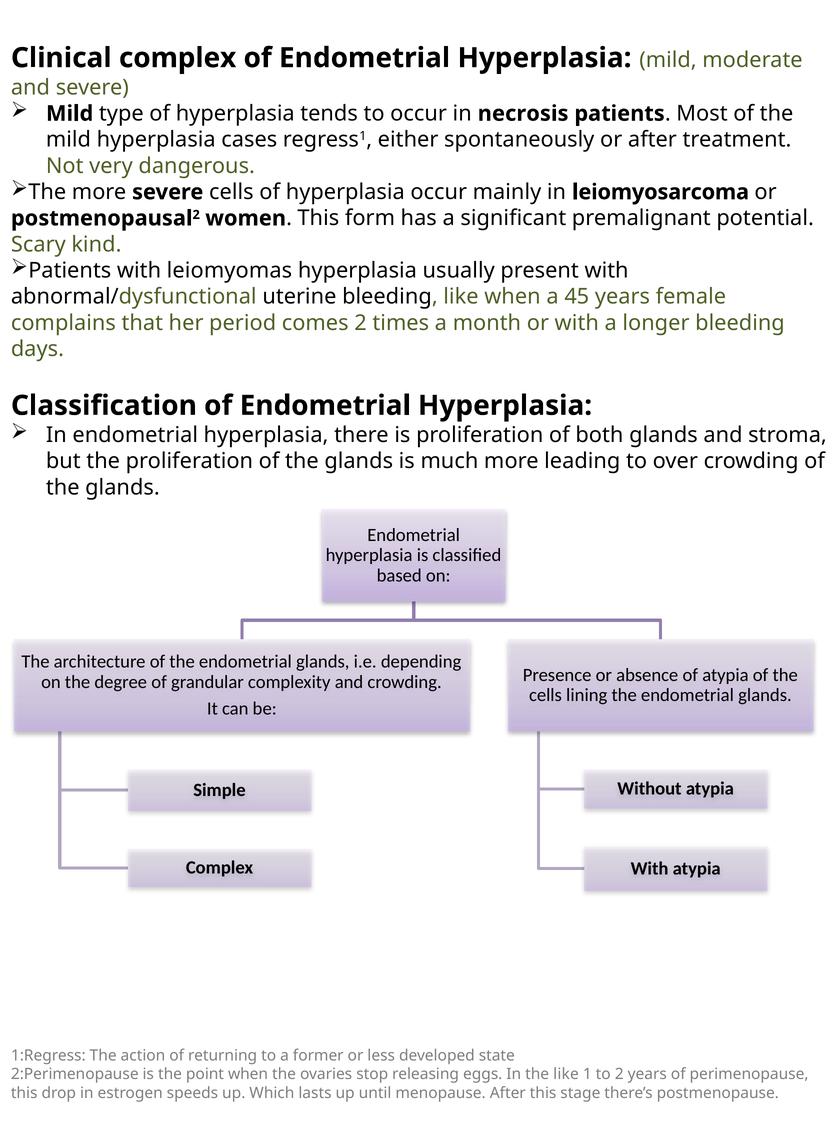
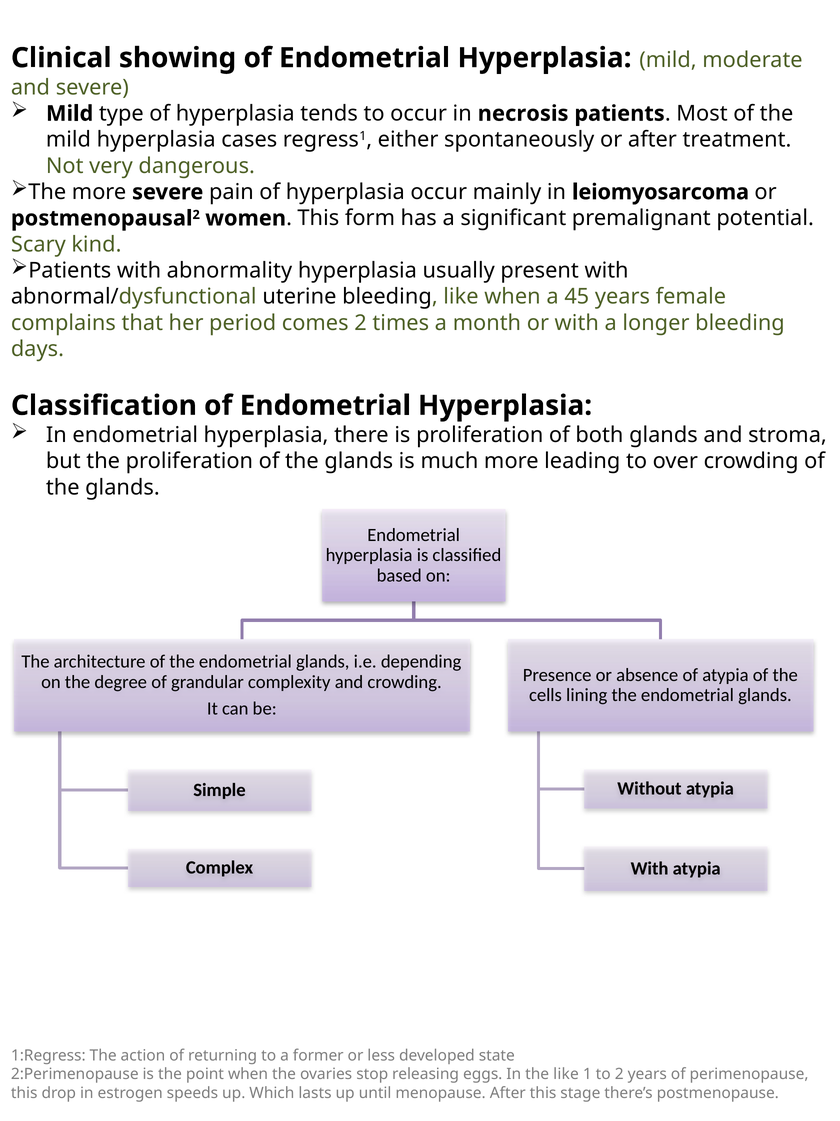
Clinical complex: complex -> showing (178, 58)
severe cells: cells -> pain (231, 192)
leiomyomas: leiomyomas -> abnormality (229, 270)
